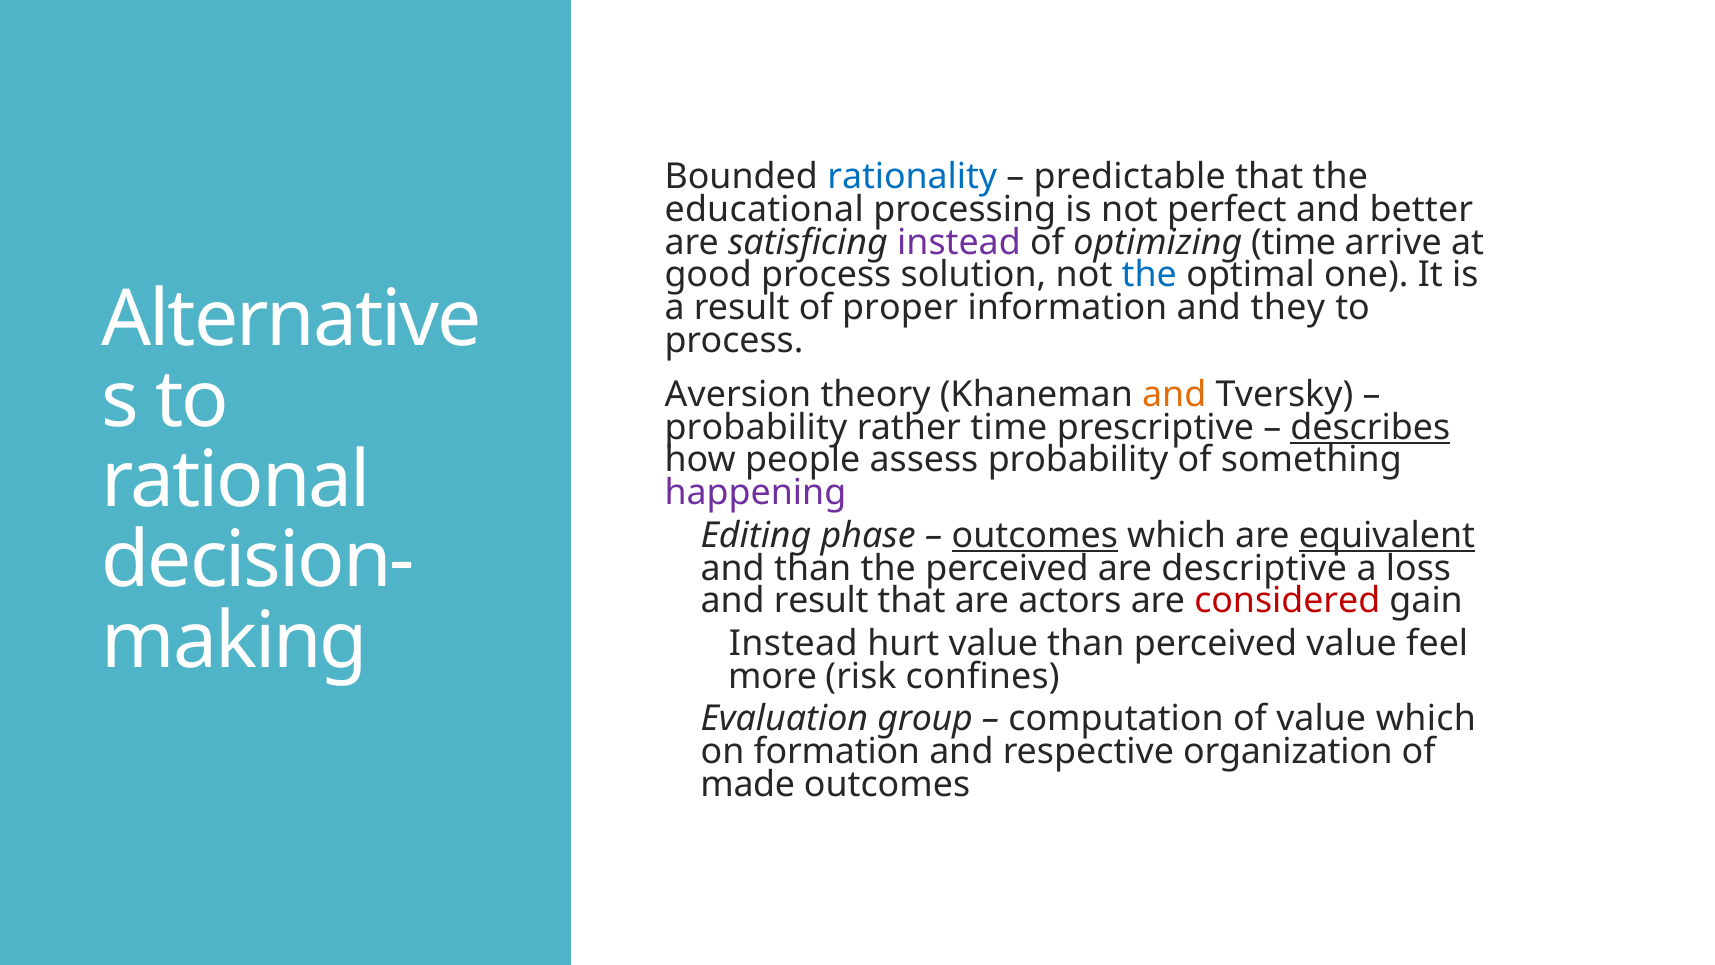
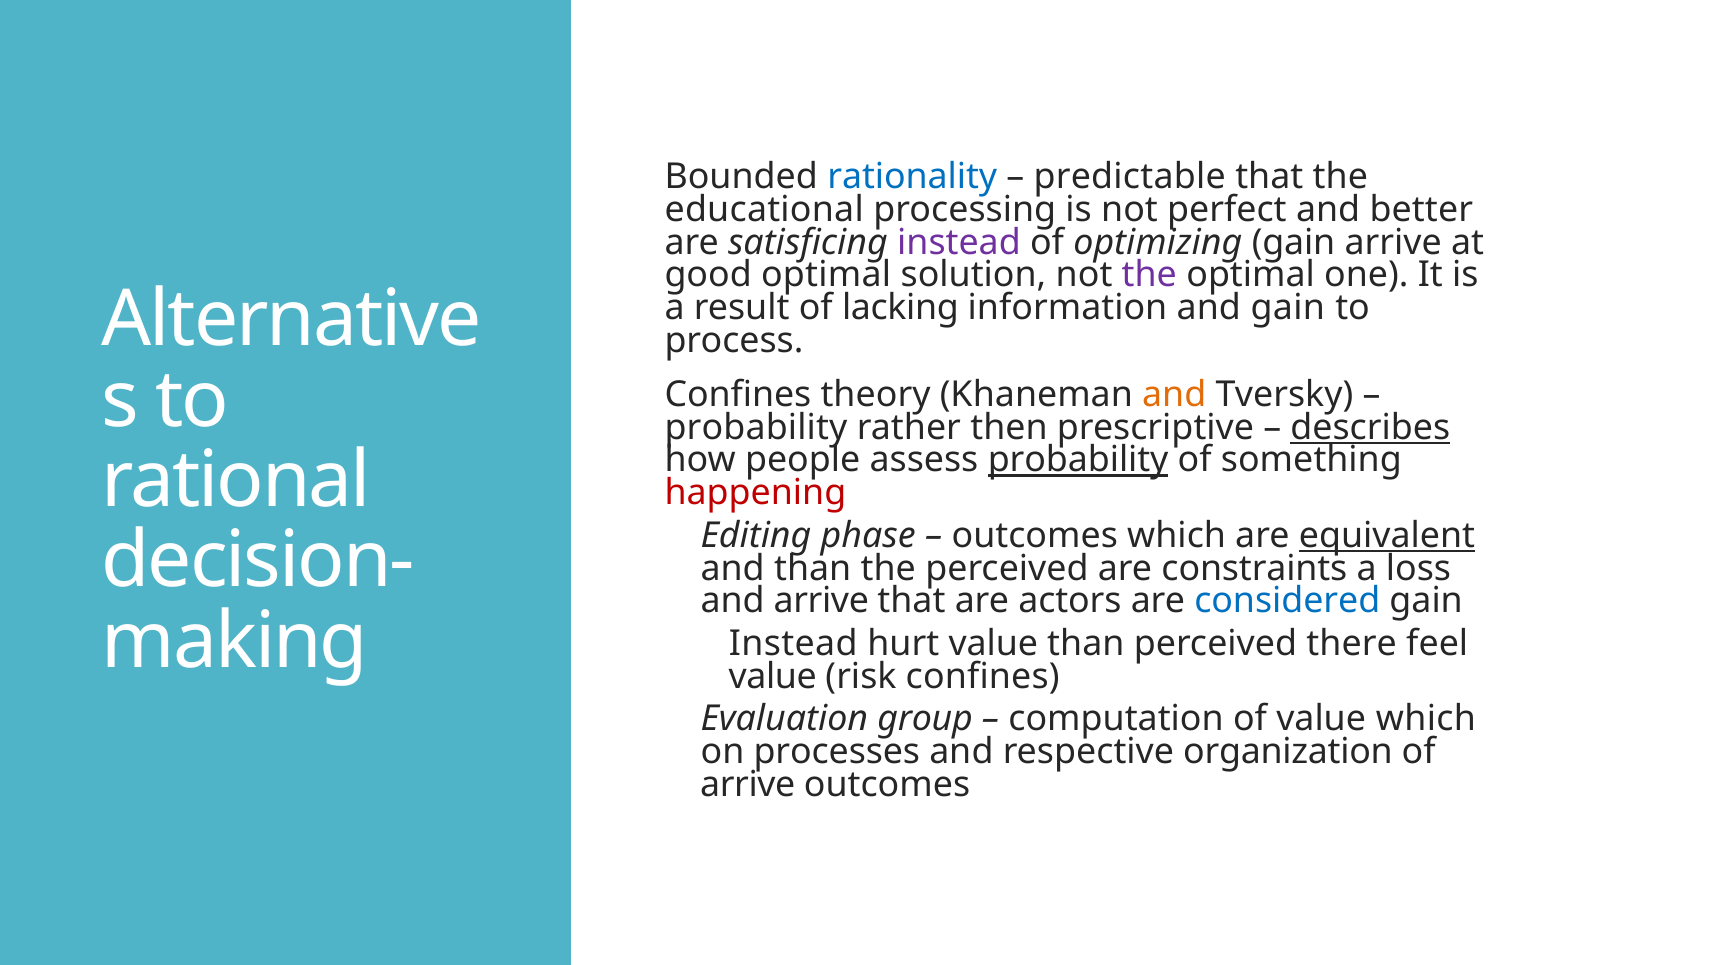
optimizing time: time -> gain (1294, 242)
good process: process -> optimal (826, 275)
the colour: blue -> purple (1149, 275)
proper: proper -> lacking (900, 308)
and they: they -> gain (1288, 308)
Aversion: Aversion -> Confines (738, 394)
rather time: time -> then (1009, 427)
probability underline: none -> present (1078, 460)
happening colour: purple -> red (755, 493)
outcomes underline: present -> none (1035, 535)
descriptive: descriptive -> constraints (1254, 568)
and result: result -> arrive (821, 601)
considered colour: red -> blue (1287, 601)
perceived value: value -> there (1352, 643)
more: more -> value (773, 676)
formation: formation -> processes (837, 751)
made: made -> arrive (748, 784)
